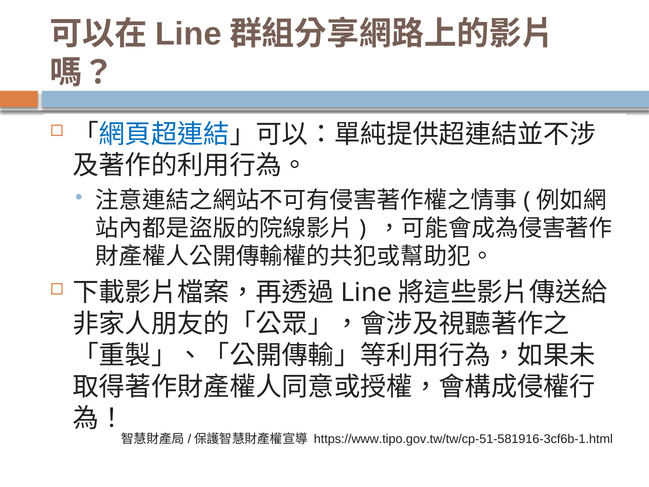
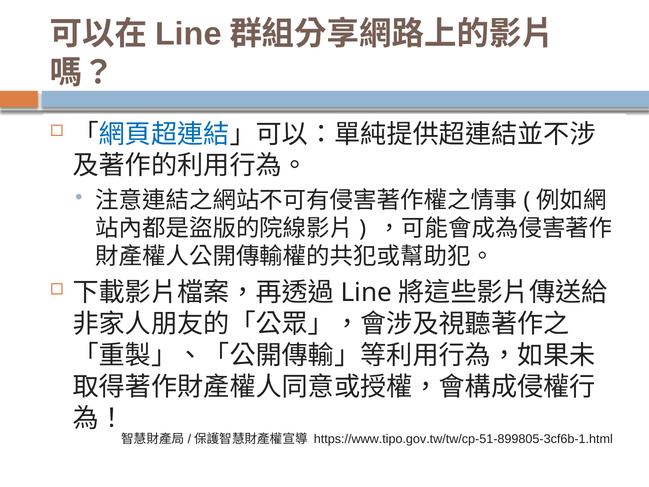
https://www.tipo.gov.tw/tw/cp-51-581916-3cf6b-1.html: https://www.tipo.gov.tw/tw/cp-51-581916-3cf6b-1.html -> https://www.tipo.gov.tw/tw/cp-51-899805-3cf6b-1.html (463, 439)
